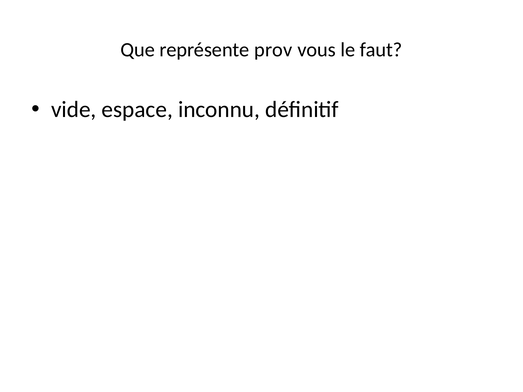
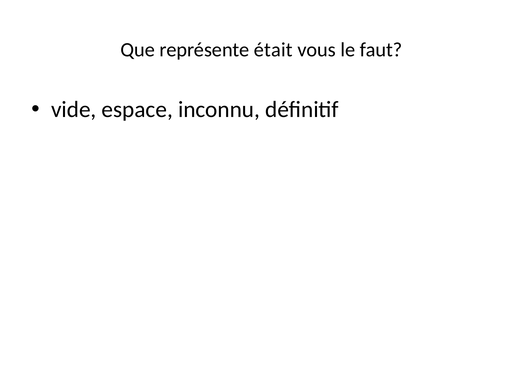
prov: prov -> était (273, 50)
